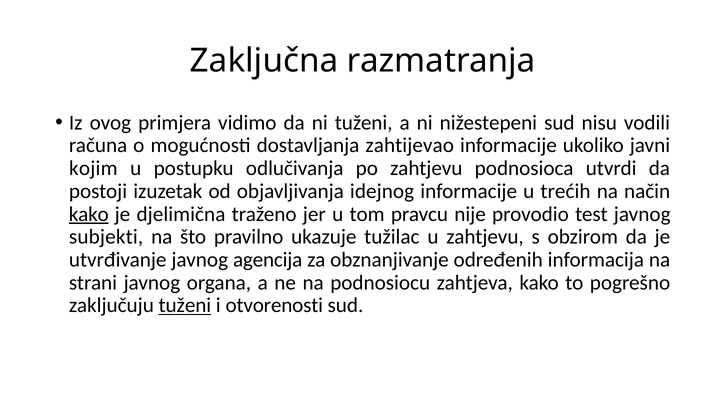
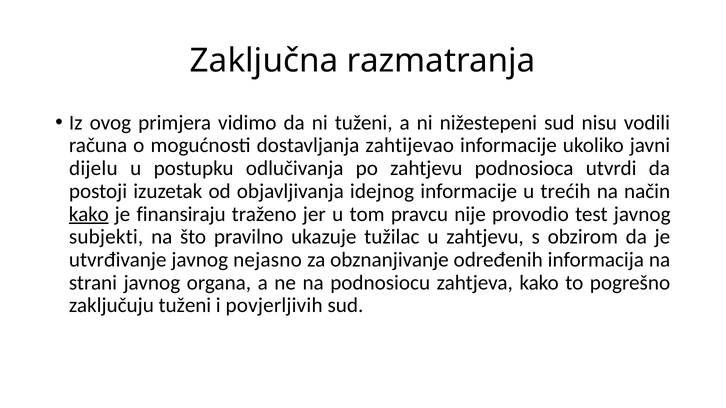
kojim: kojim -> dijelu (93, 168)
djelimična: djelimična -> finansiraju (181, 214)
agencija: agencija -> nejasno (267, 260)
tuženi underline: present -> none (185, 306)
otvorenosti: otvorenosti -> povjerljivih (274, 306)
